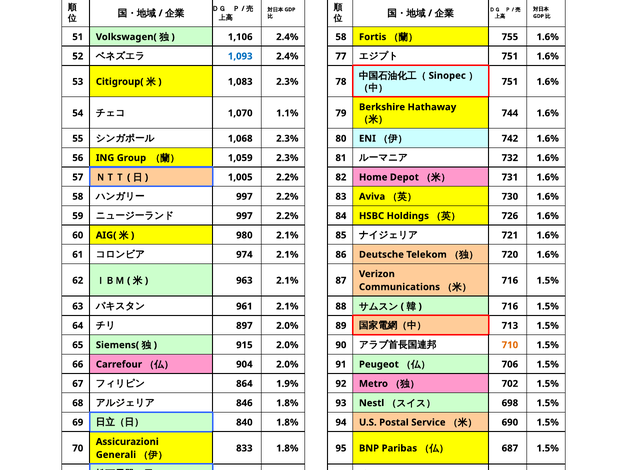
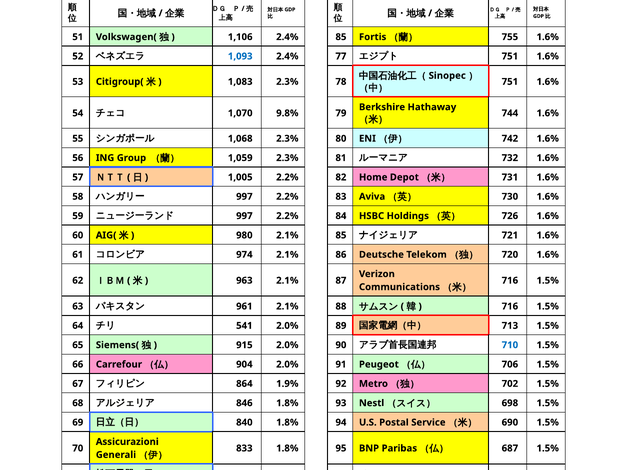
2.4% 58: 58 -> 85 (341, 37)
1.1%: 1.1% -> 9.8% (287, 113)
897: 897 -> 541 (244, 326)
710 colour: orange -> blue (510, 345)
